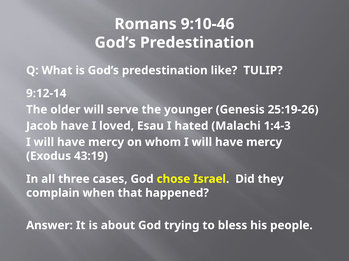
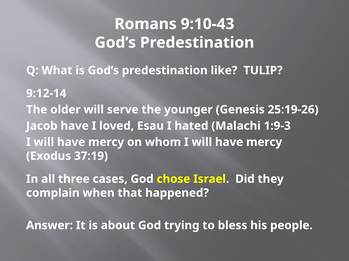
9:10-46: 9:10-46 -> 9:10-43 (208, 24)
1:4-3: 1:4-3 -> 1:9-3 (277, 126)
43:19: 43:19 -> 37:19 (91, 156)
